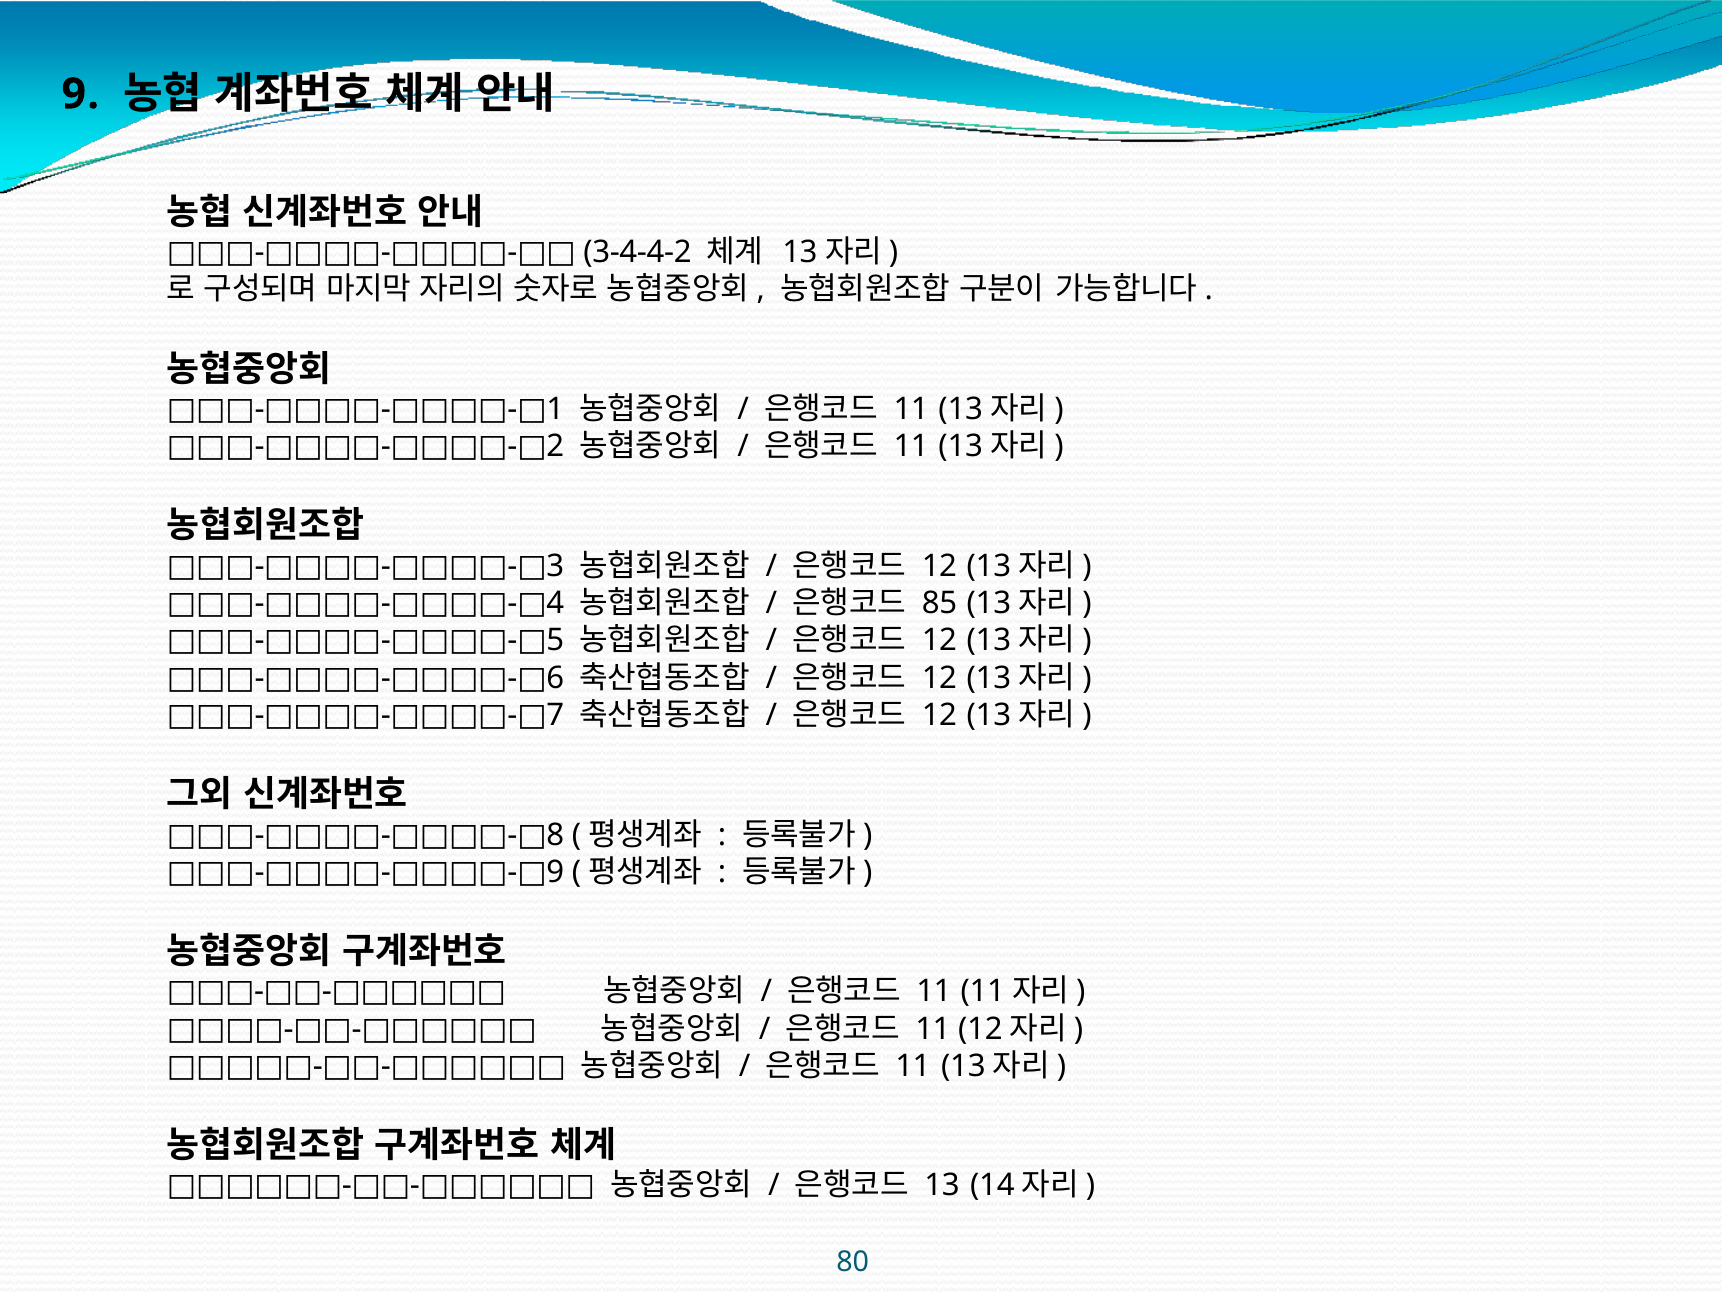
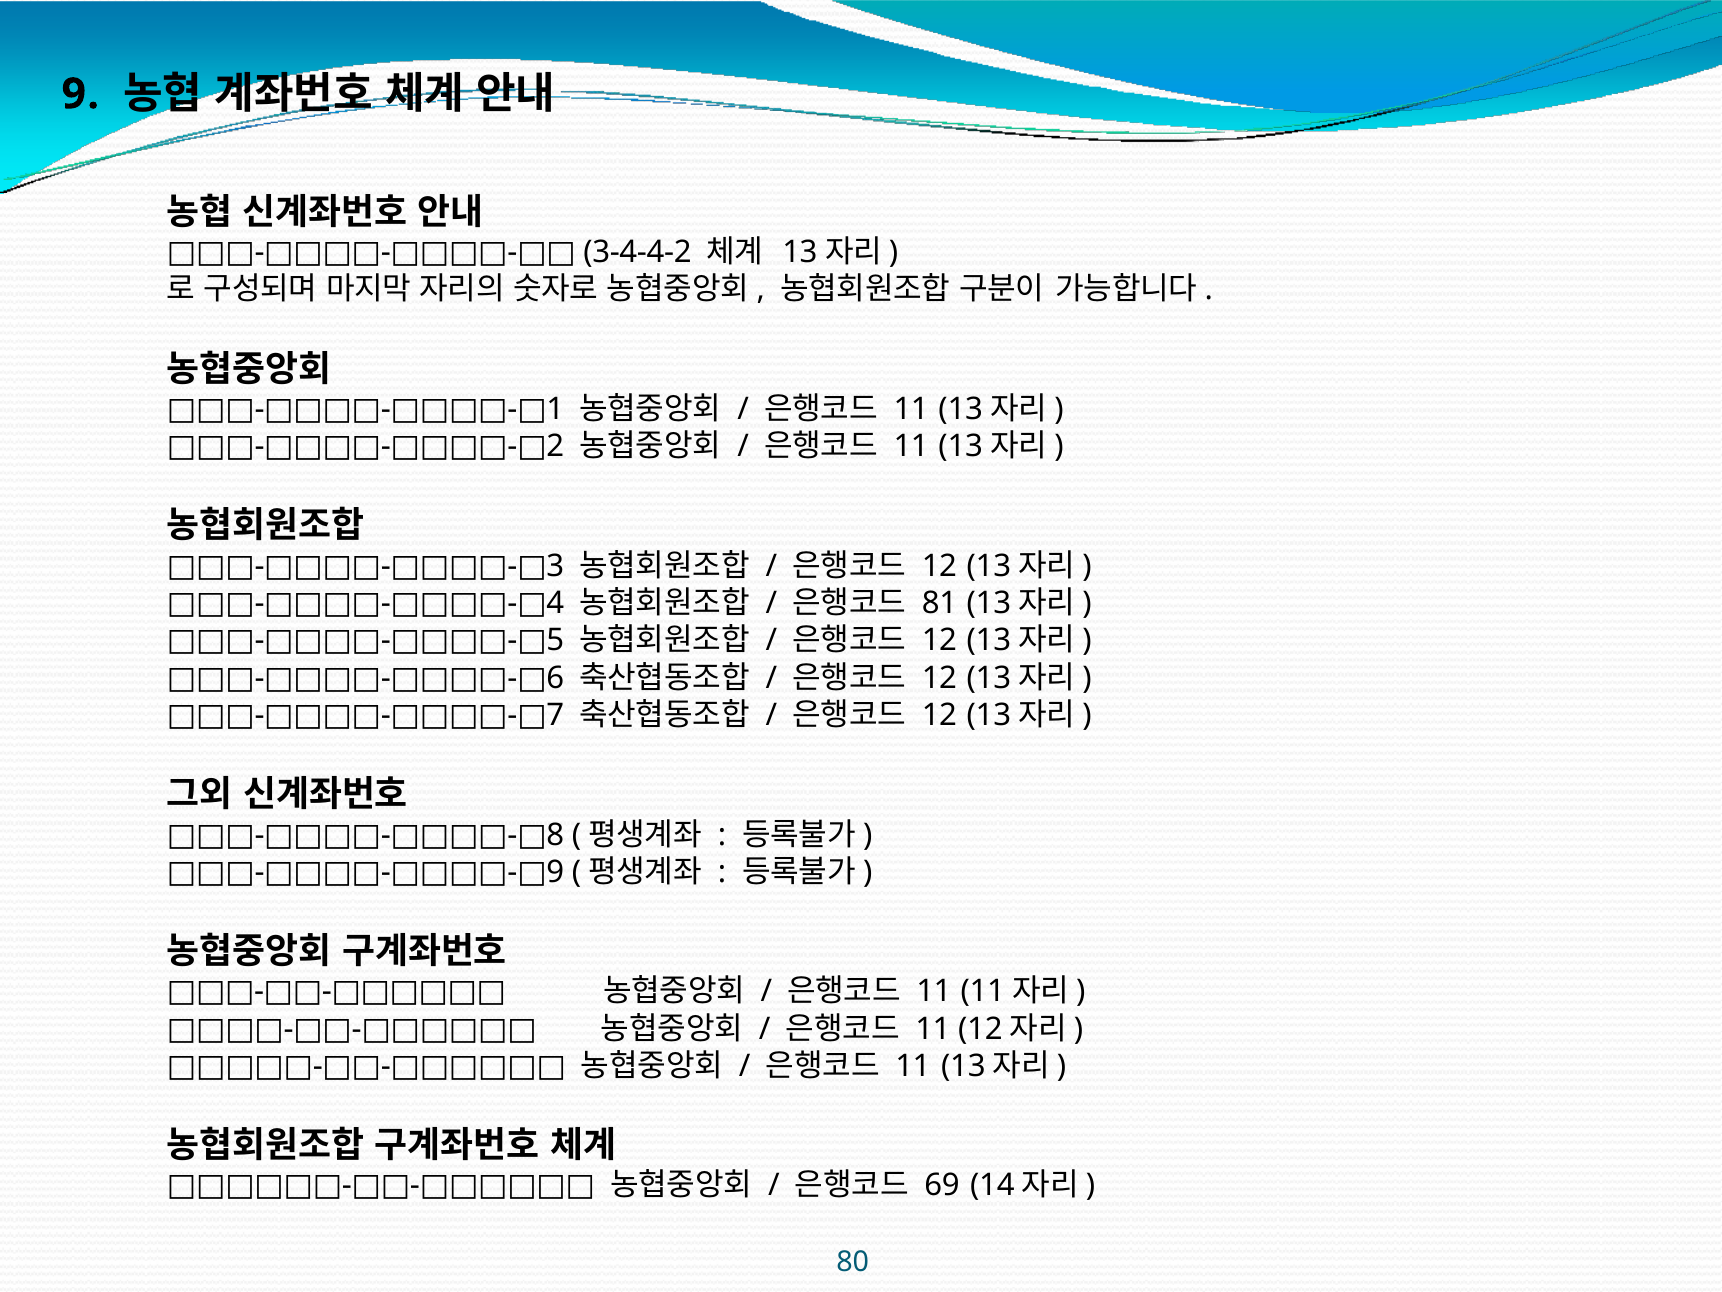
85: 85 -> 81 (940, 603)
13: 13 -> 69 (942, 1185)
